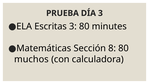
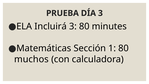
Escritas: Escritas -> Incluirá (51, 26)
8: 8 -> 1 (112, 48)
